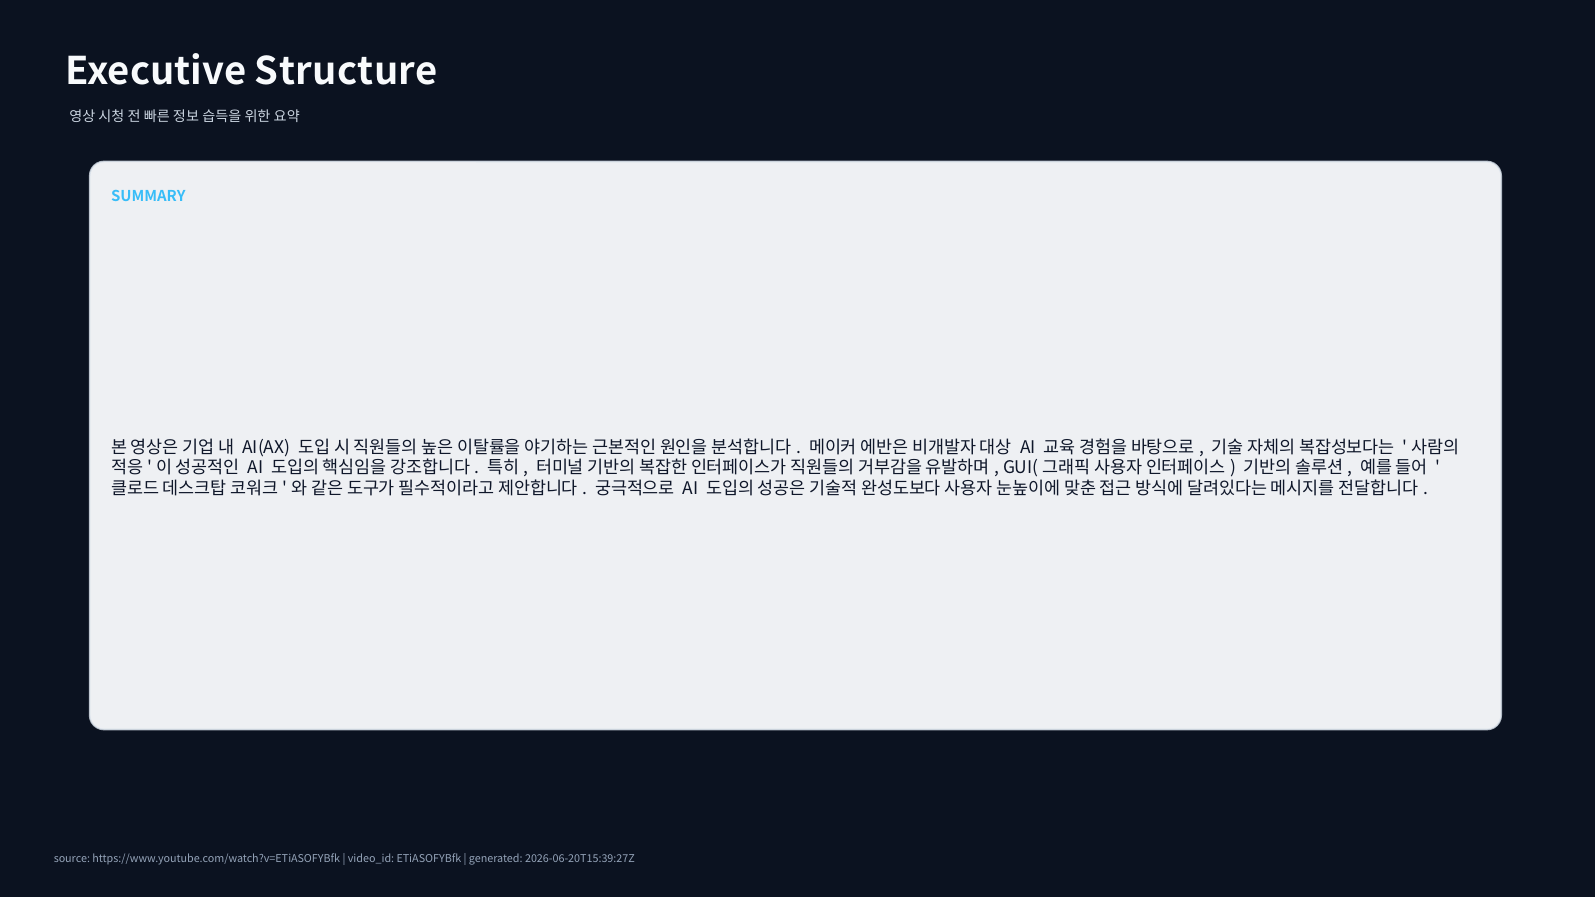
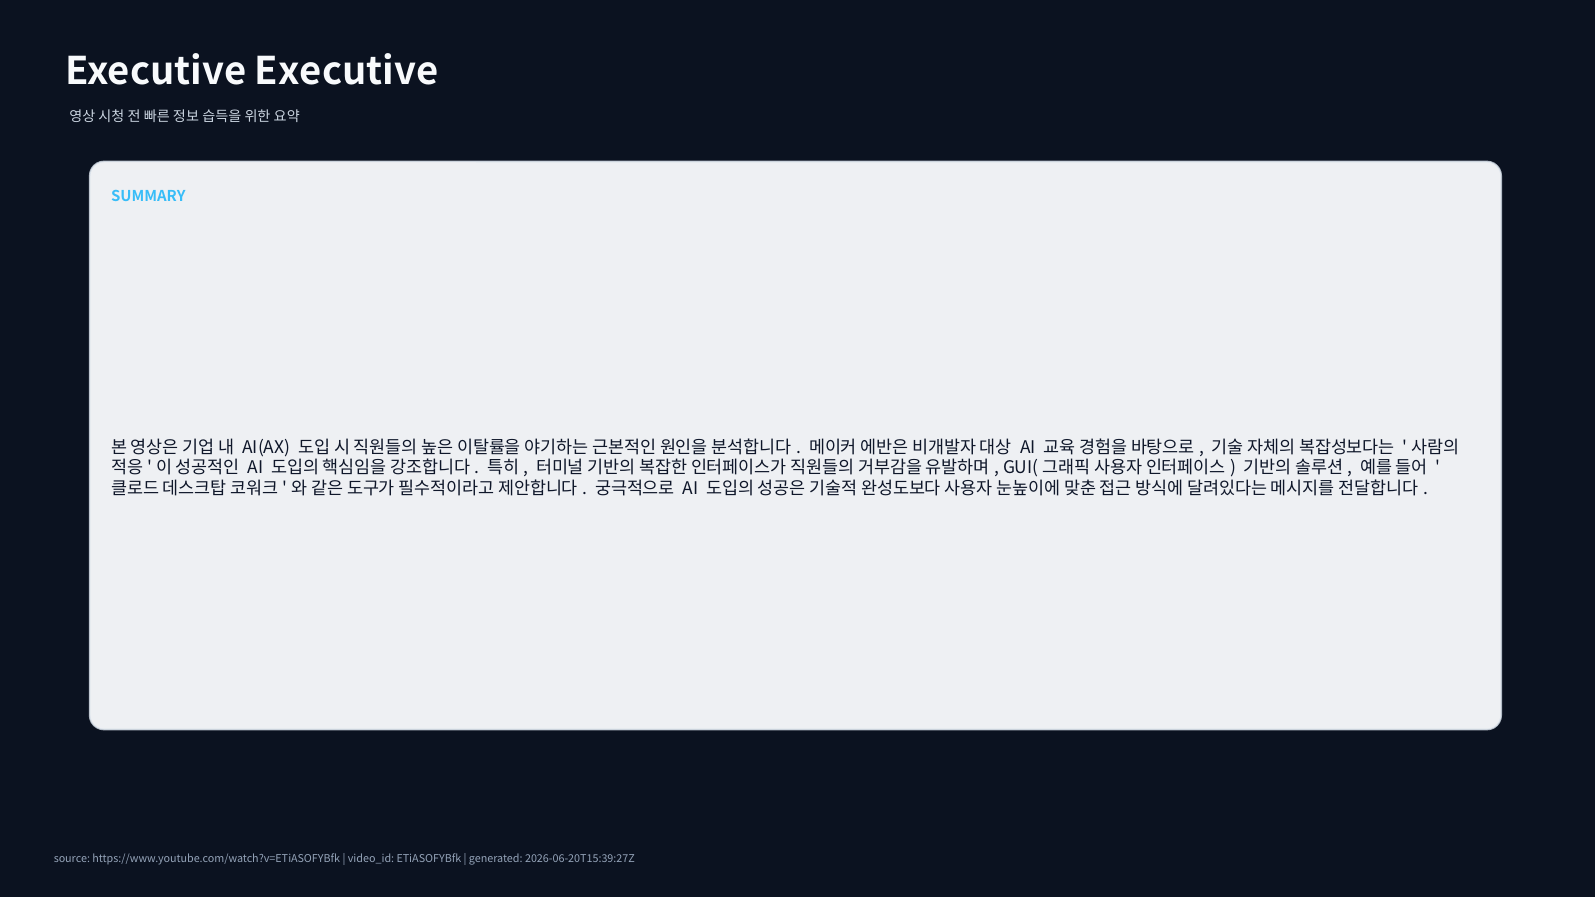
Executive Structure: Structure -> Executive (347, 71)
